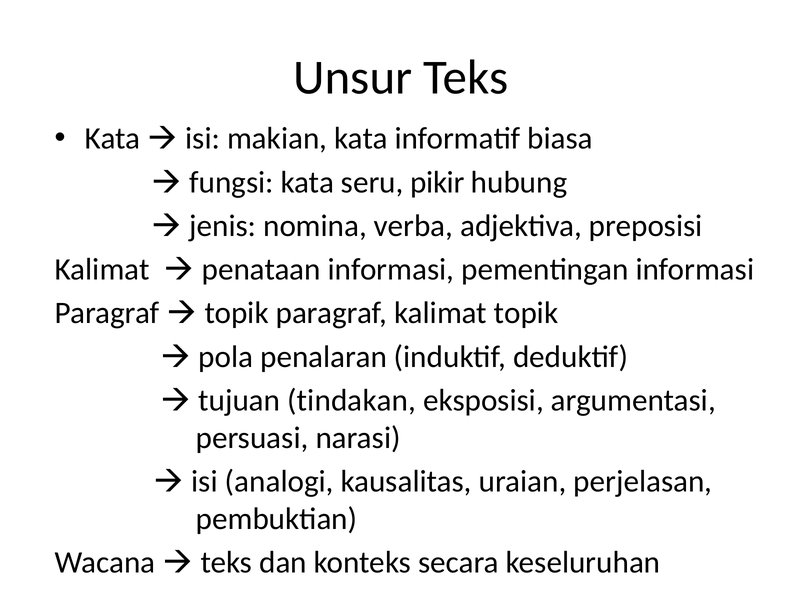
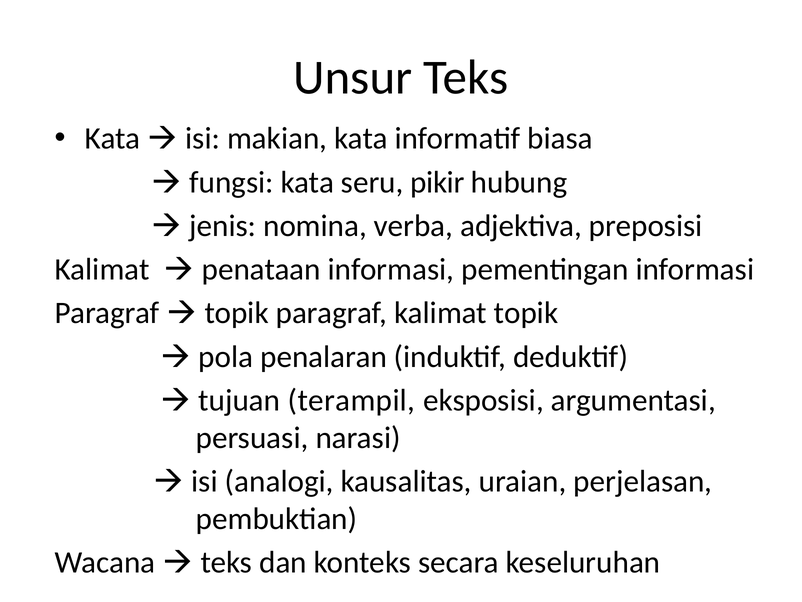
tindakan: tindakan -> terampil (352, 400)
